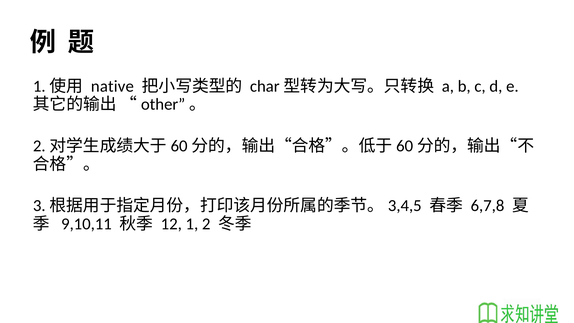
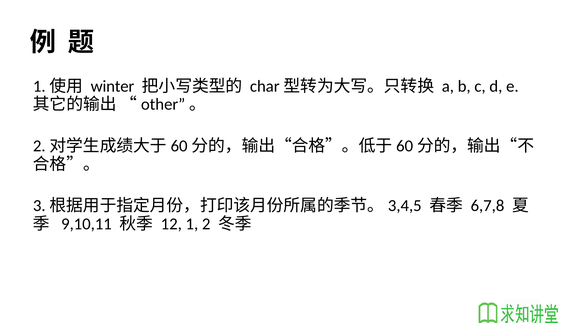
native: native -> winter (113, 86)
